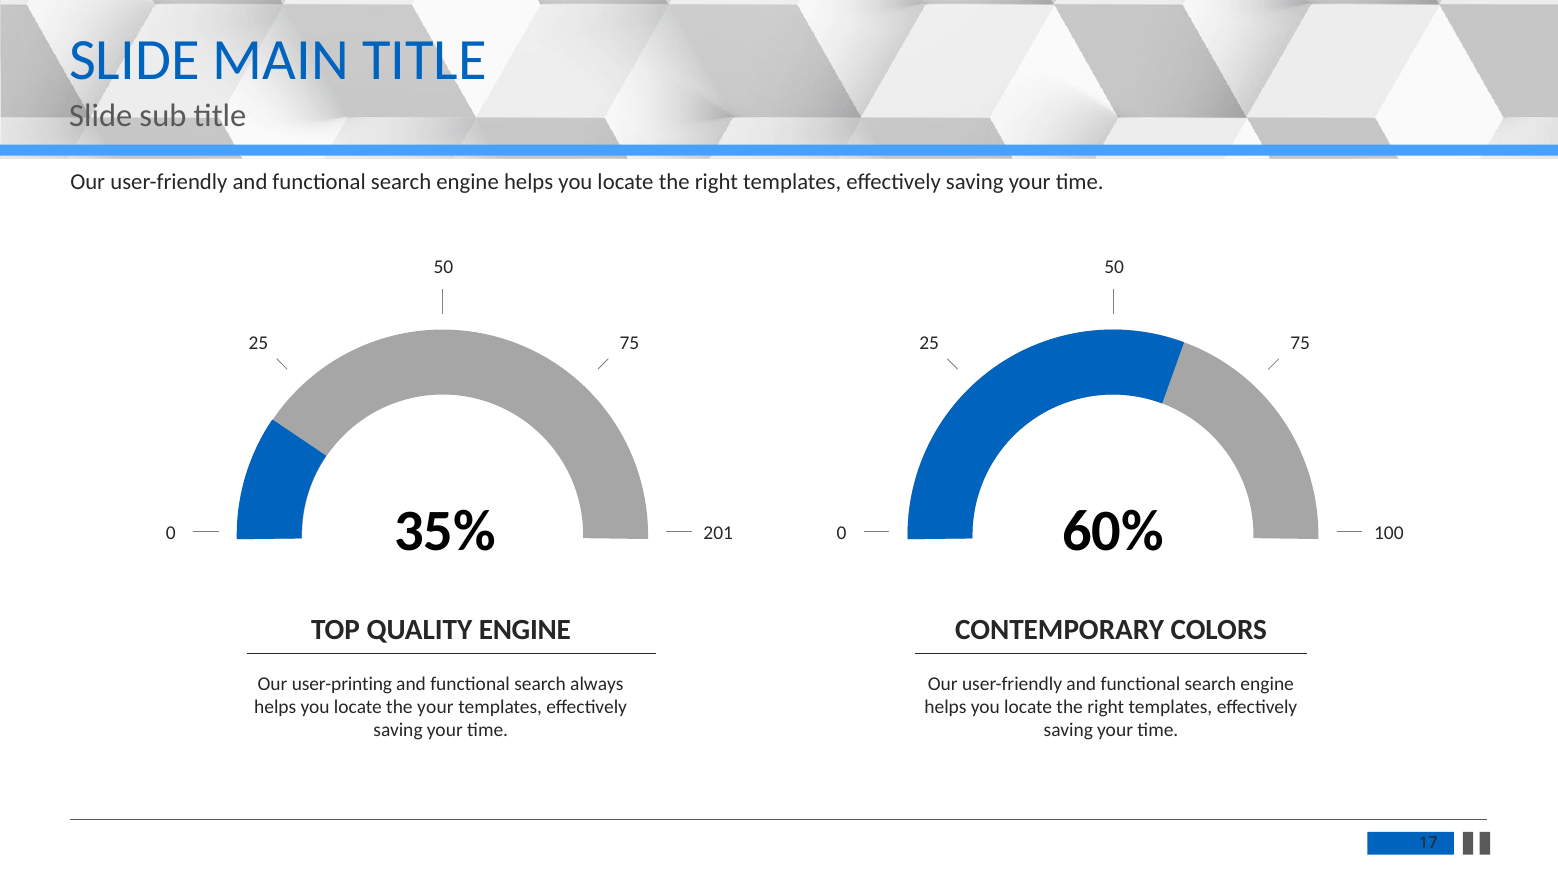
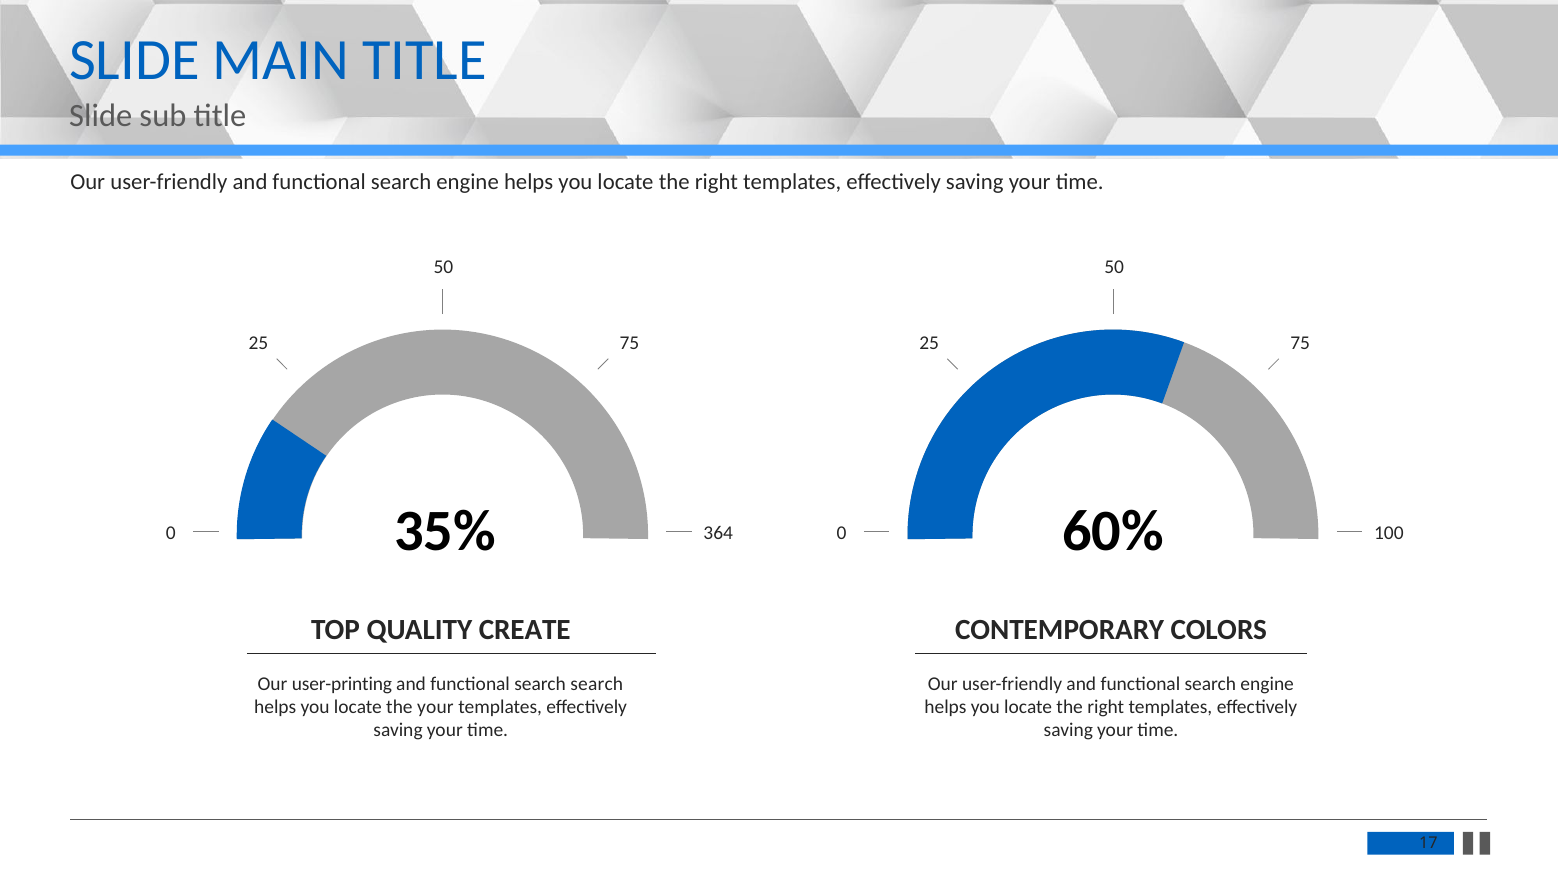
201: 201 -> 364 (718, 532)
QUALITY ENGINE: ENGINE -> CREATE (525, 629)
search always: always -> search (597, 683)
